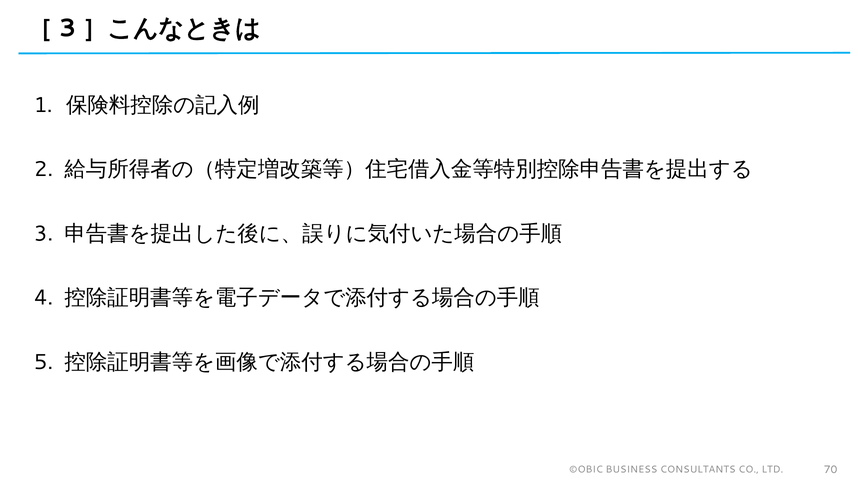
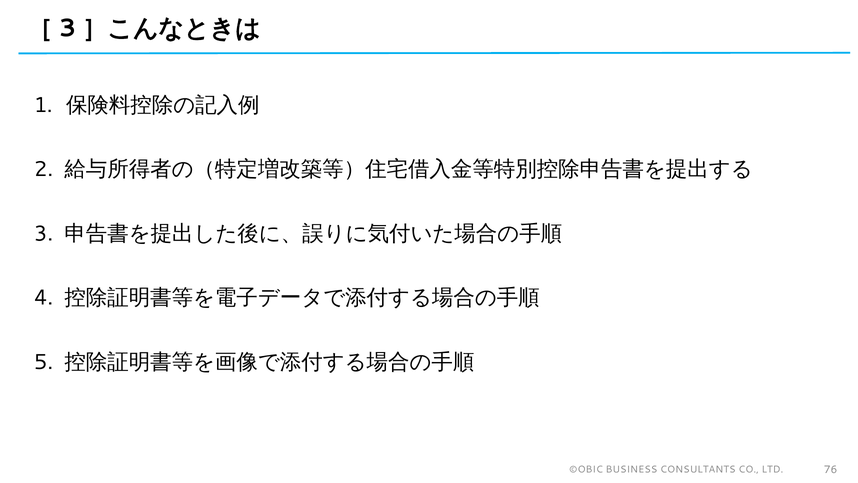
70: 70 -> 76 (831, 469)
